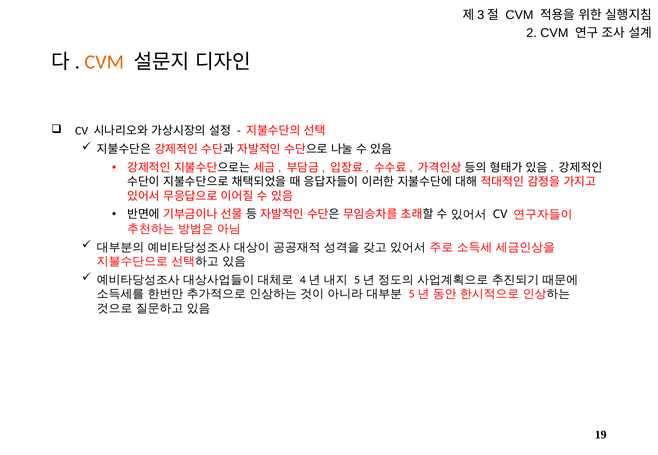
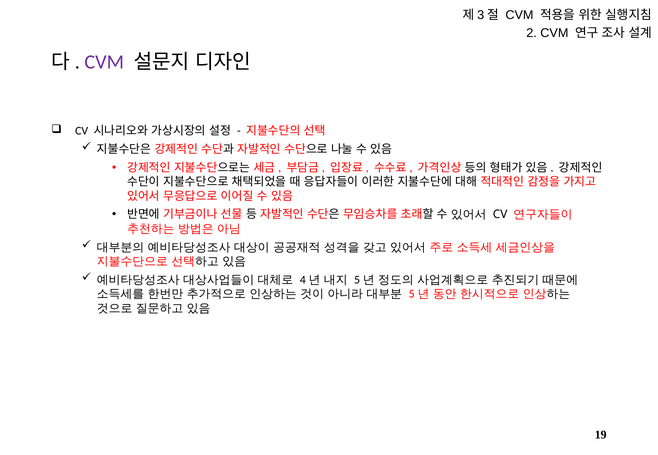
CVM colour: orange -> purple (104, 62)
